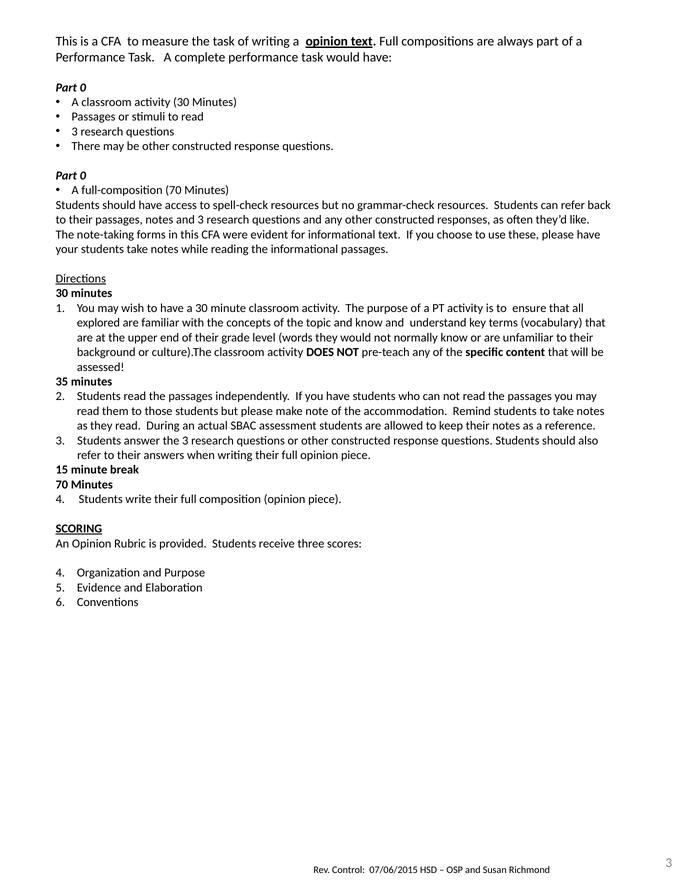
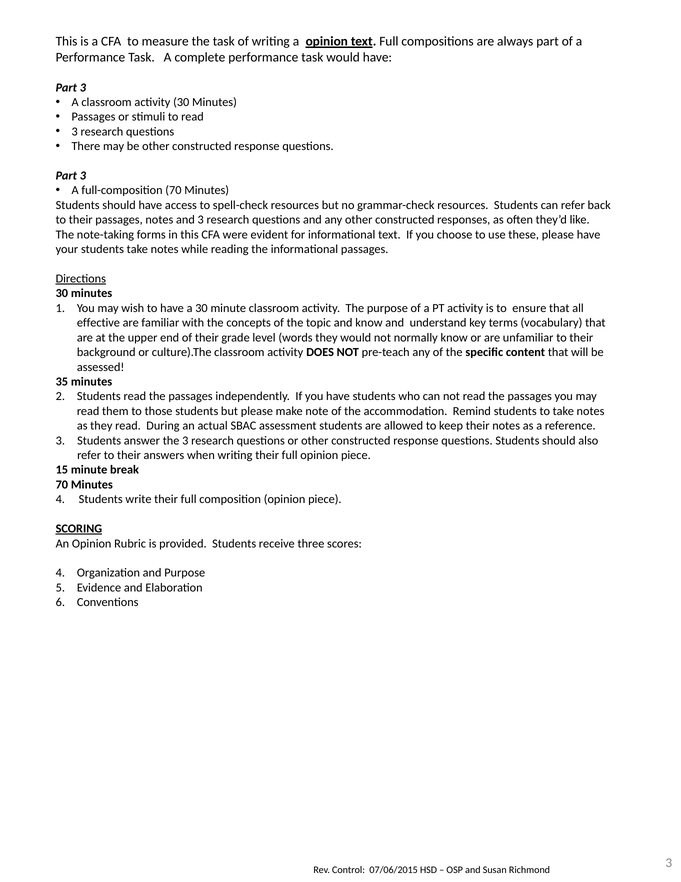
0: 0 -> 3 (83, 87)
0: 0 -> 3 (83, 176)
explored: explored -> effective (98, 323)
